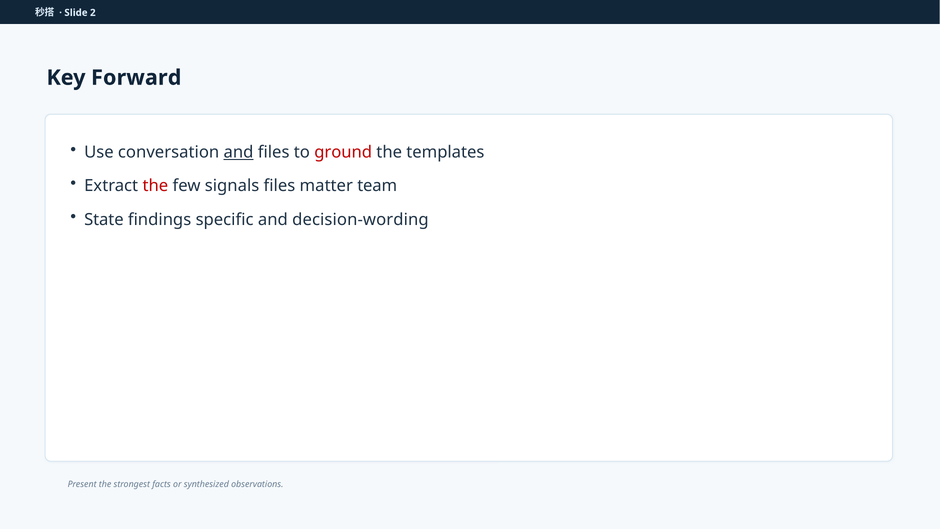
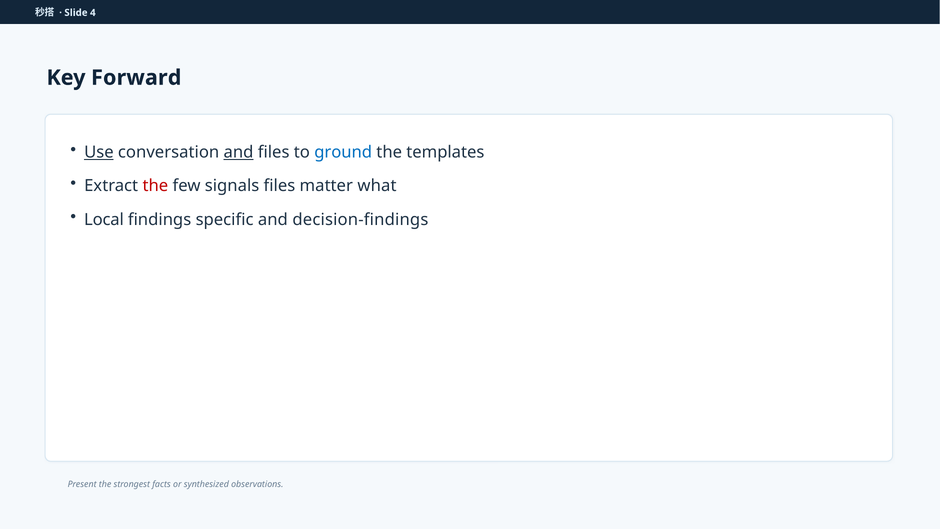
2: 2 -> 4 (93, 13)
Use underline: none -> present (99, 152)
ground colour: red -> blue (343, 152)
team: team -> what (377, 186)
State: State -> Local (104, 220)
decision-wording: decision-wording -> decision-findings (360, 220)
